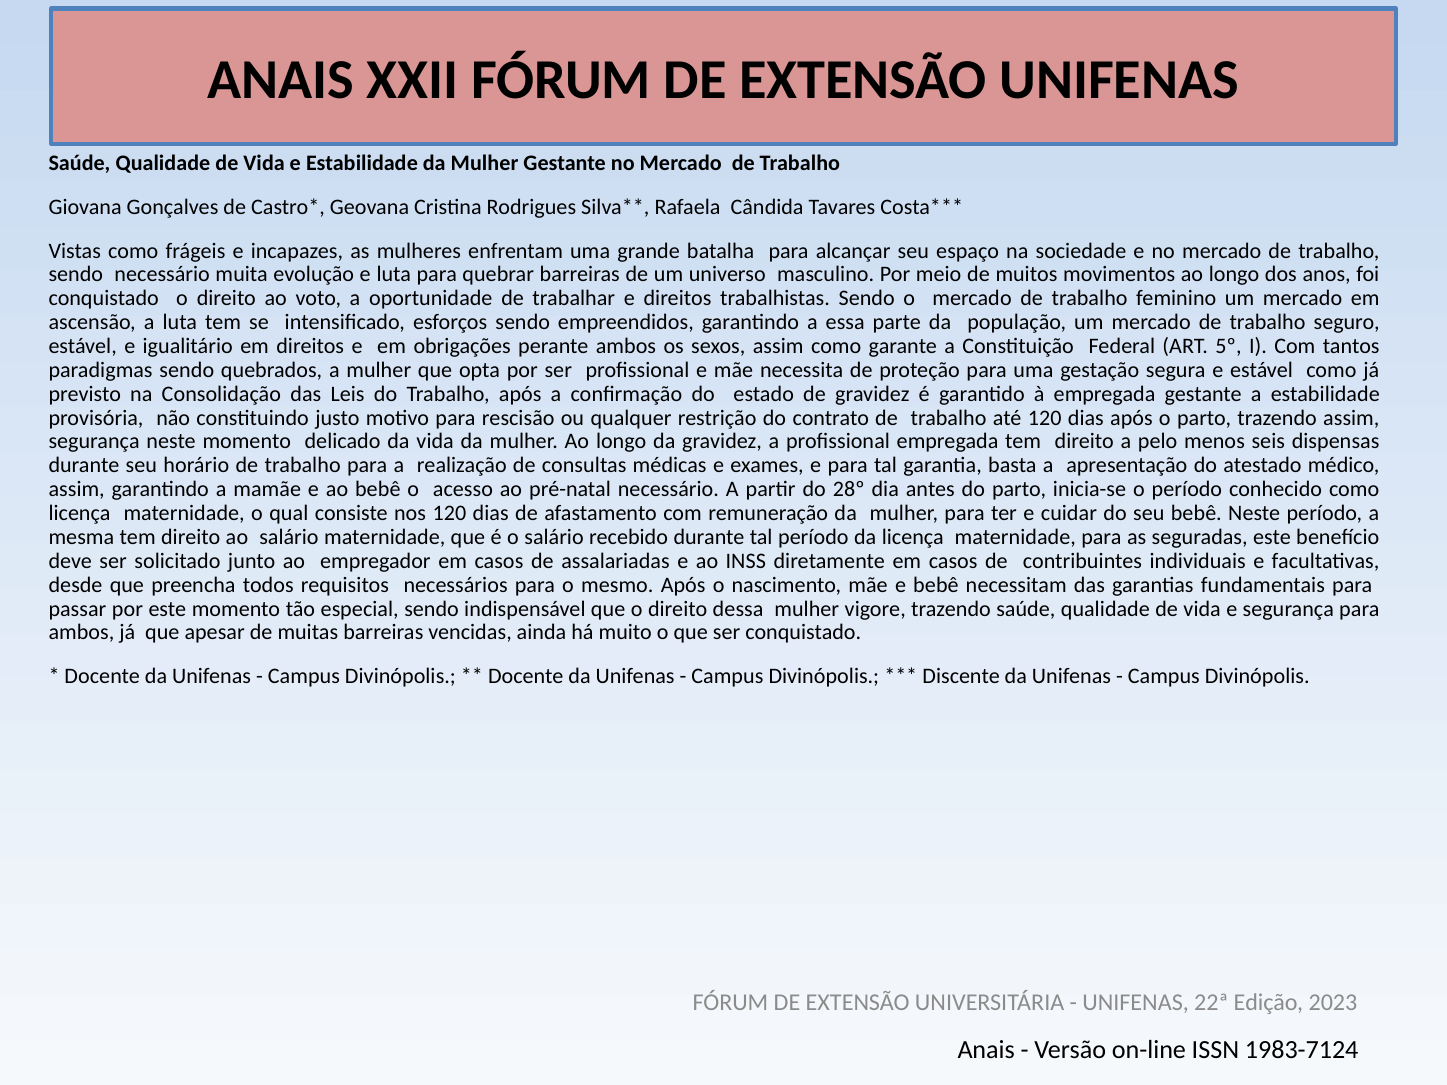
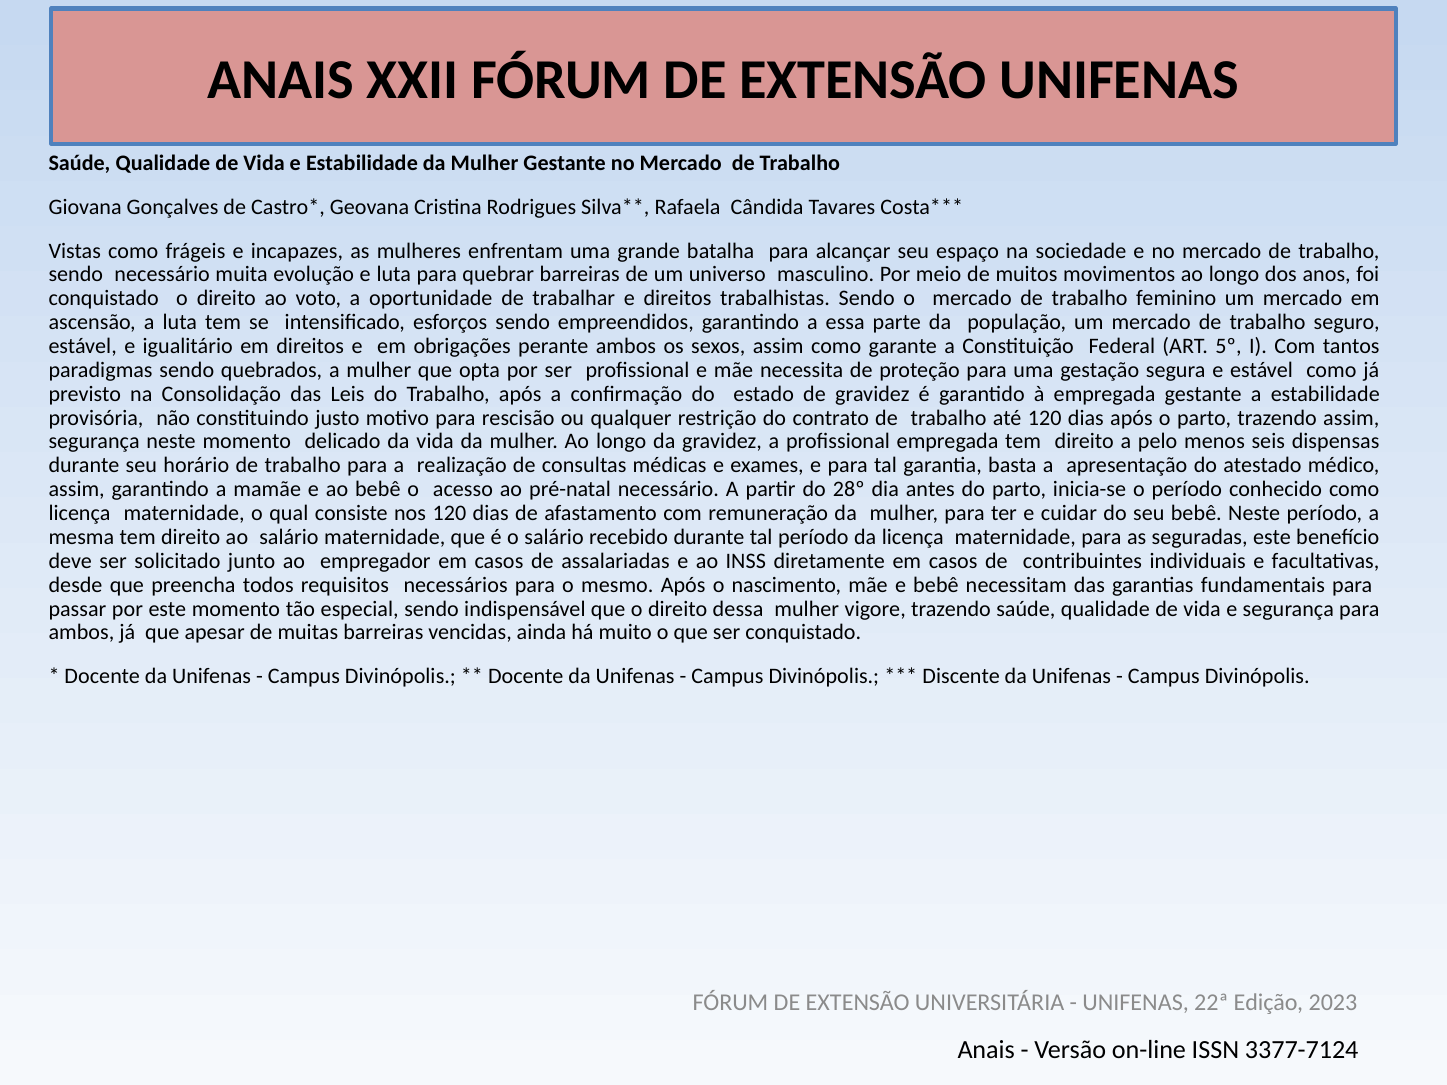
1983-7124: 1983-7124 -> 3377-7124 (1302, 1050)
